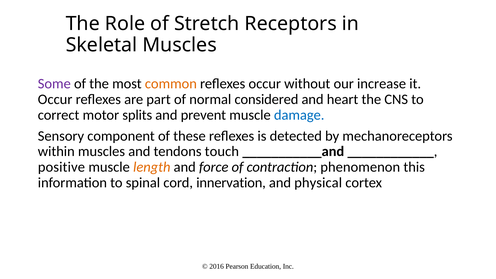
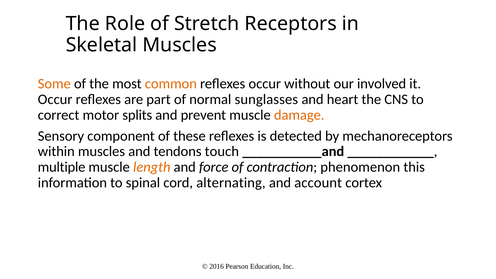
Some colour: purple -> orange (54, 84)
increase: increase -> involved (382, 84)
considered: considered -> sunglasses (266, 99)
damage colour: blue -> orange (299, 115)
positive: positive -> multiple (62, 167)
innervation: innervation -> alternating (231, 183)
physical: physical -> account (318, 183)
